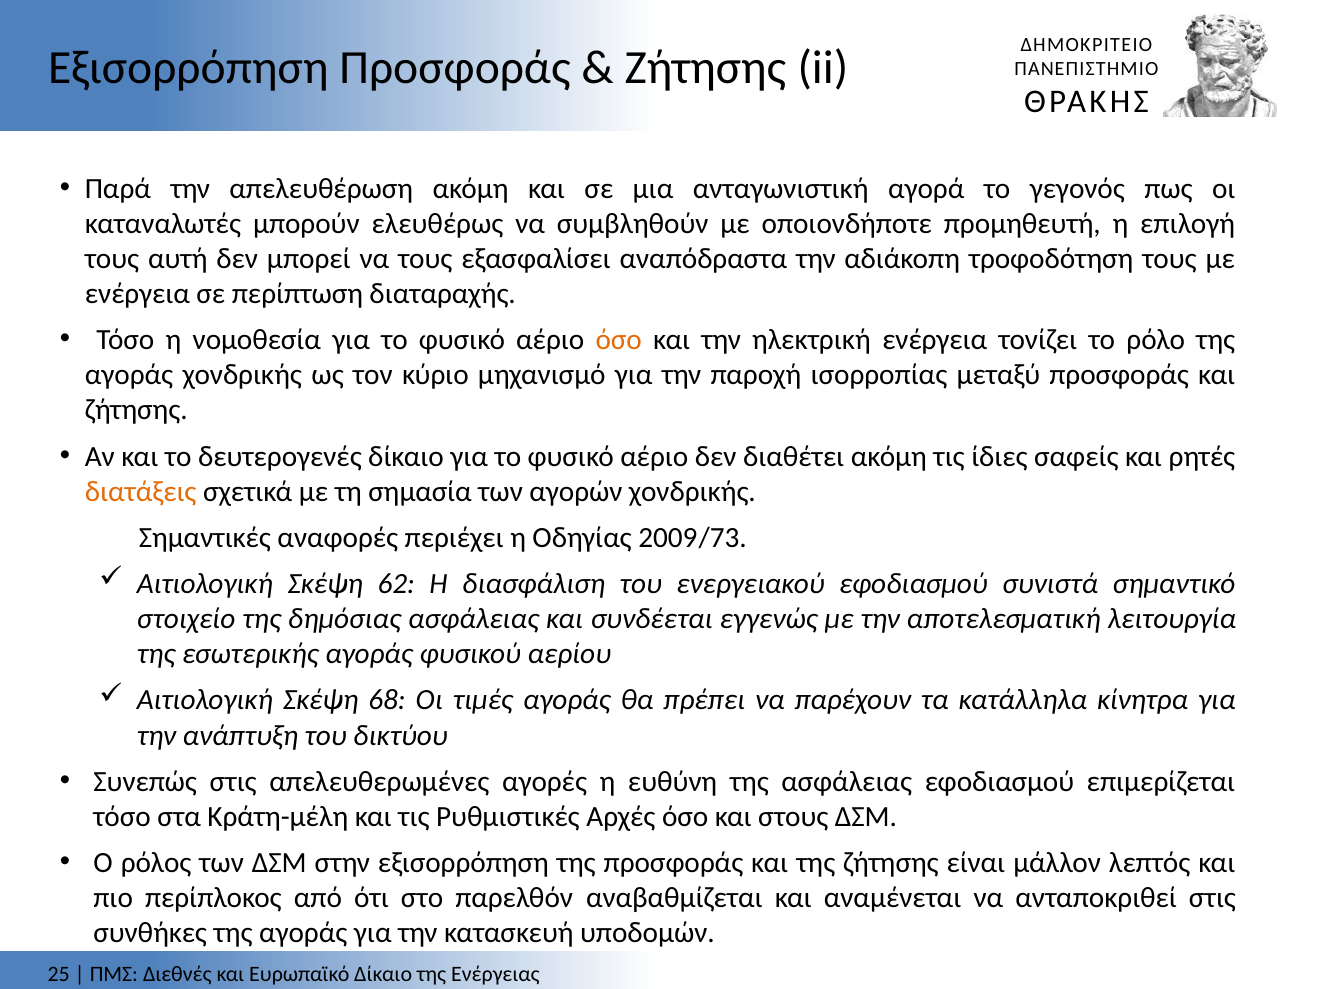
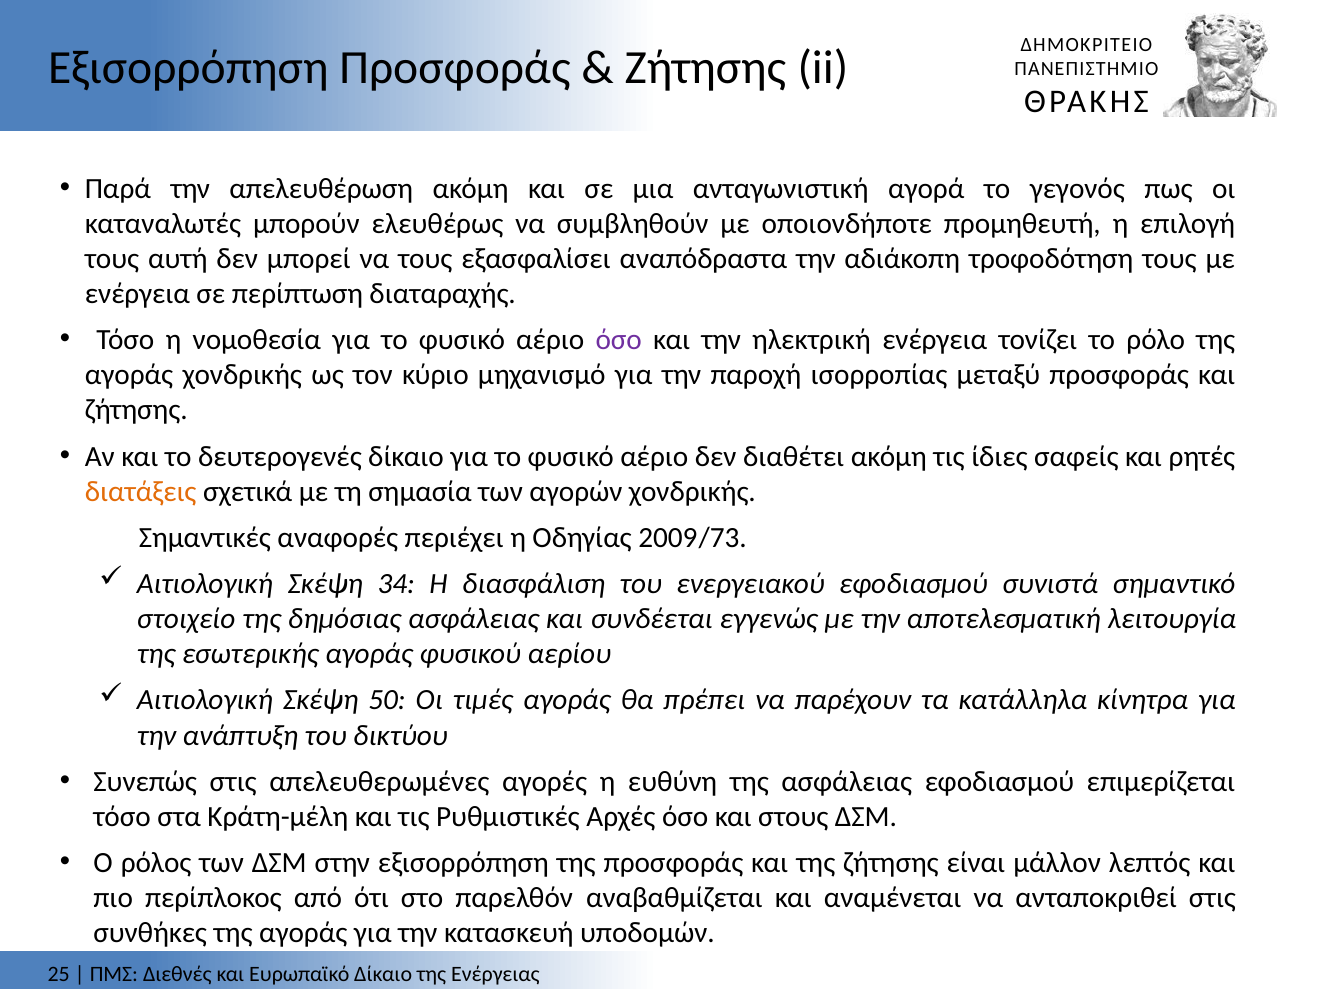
όσο colour: orange -> purple (619, 340)
62: 62 -> 34 (396, 584)
68: 68 -> 50 (387, 700)
